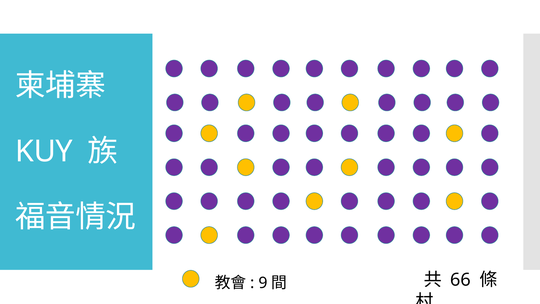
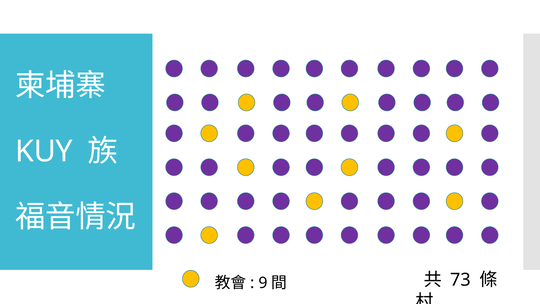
66: 66 -> 73 (460, 280)
